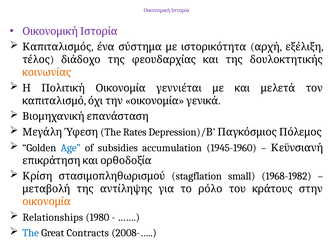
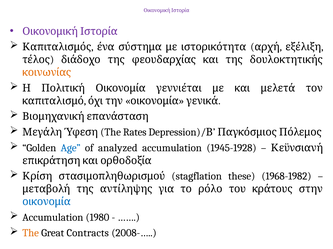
subsidies: subsidies -> analyzed (118, 148)
1945-1960: 1945-1960 -> 1945-1928 (232, 148)
small: small -> these (242, 177)
οικονομία colour: orange -> blue (47, 202)
Relationships: Relationships -> Accumulation (53, 218)
The colour: blue -> orange (31, 234)
